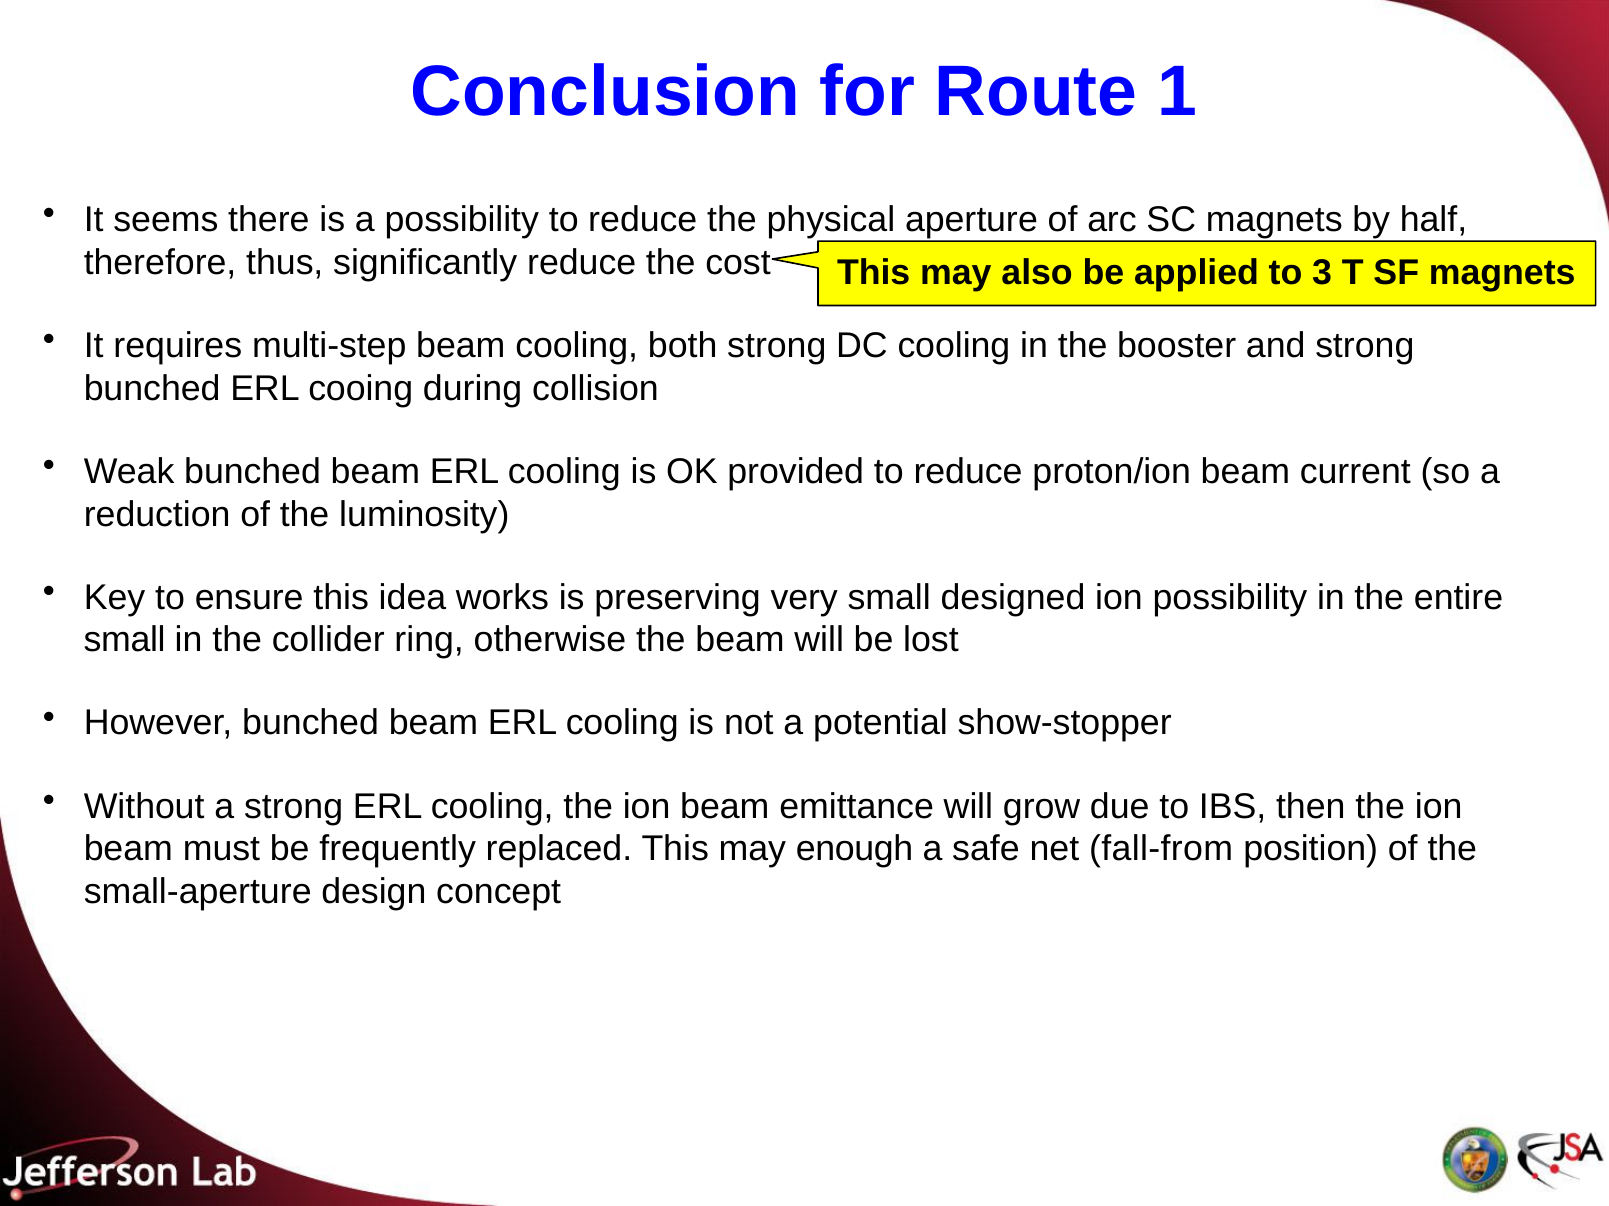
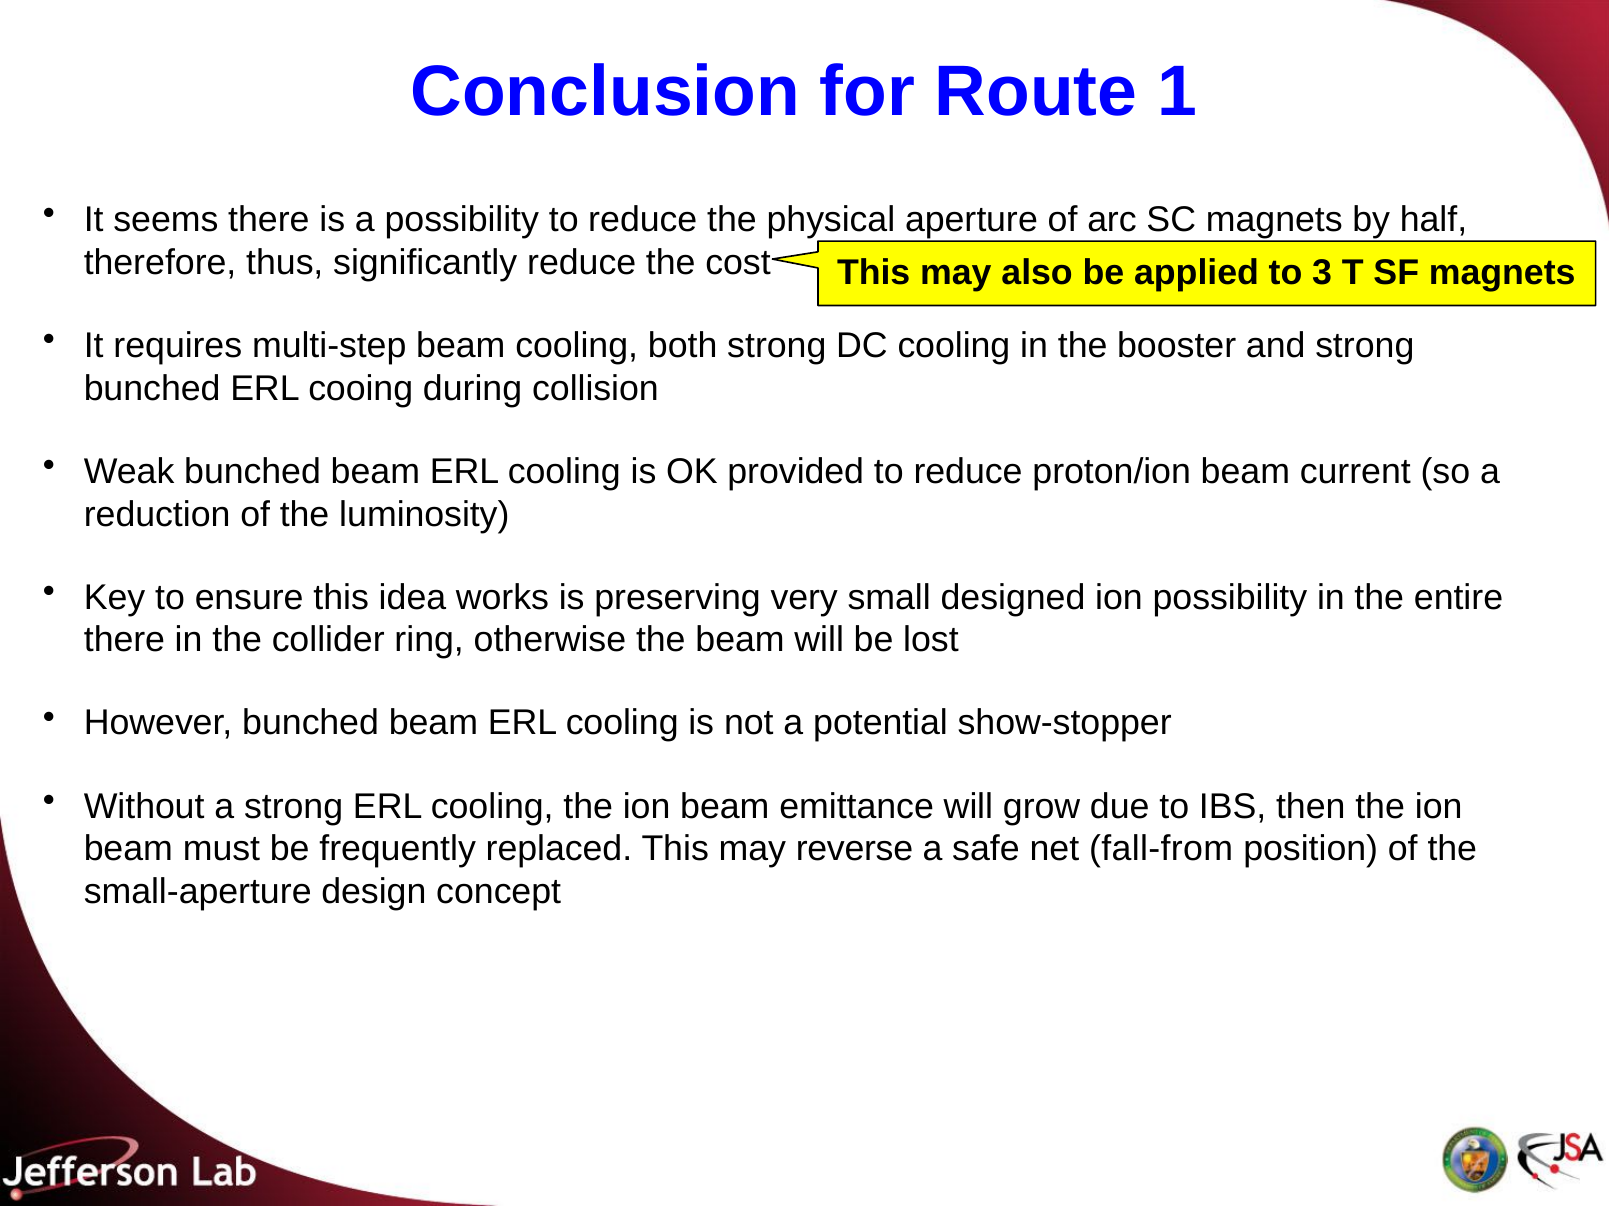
small: small -> there (125, 641)
enough: enough -> reverse (854, 850)
